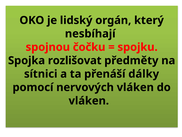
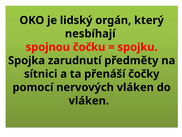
rozlišovat: rozlišovat -> zarudnutí (75, 60)
dálky: dálky -> čočky (144, 74)
